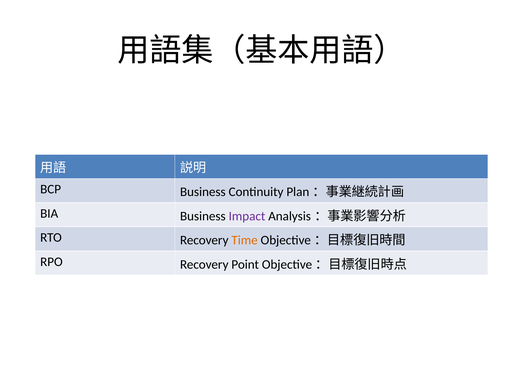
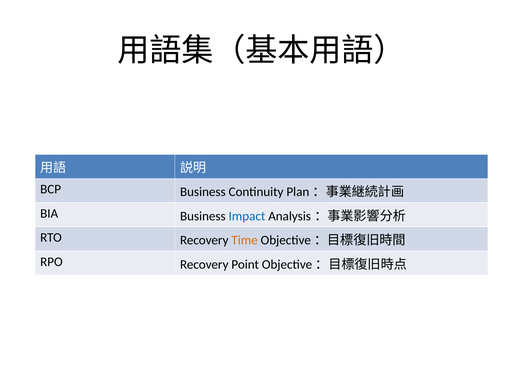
Impact colour: purple -> blue (247, 216)
